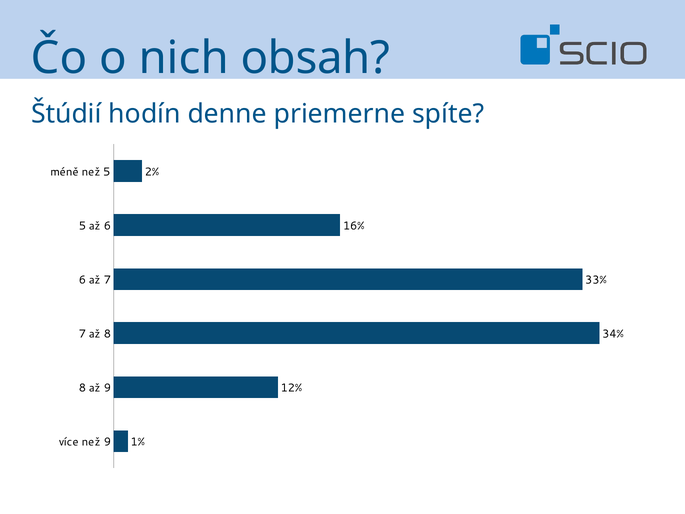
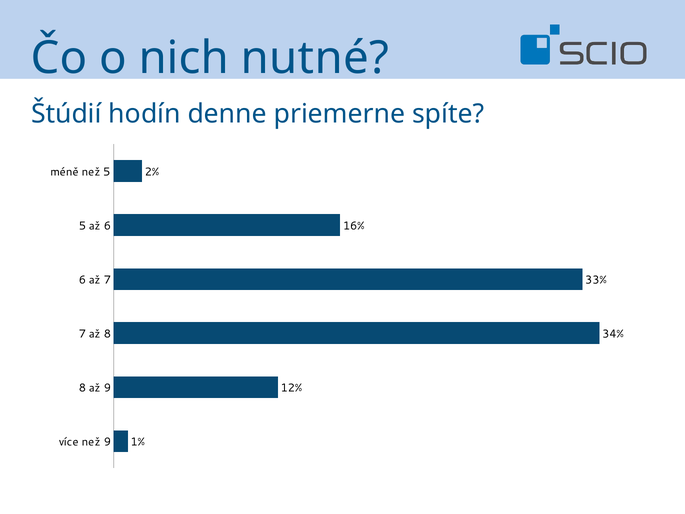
obsah: obsah -> nutné (315, 58)
